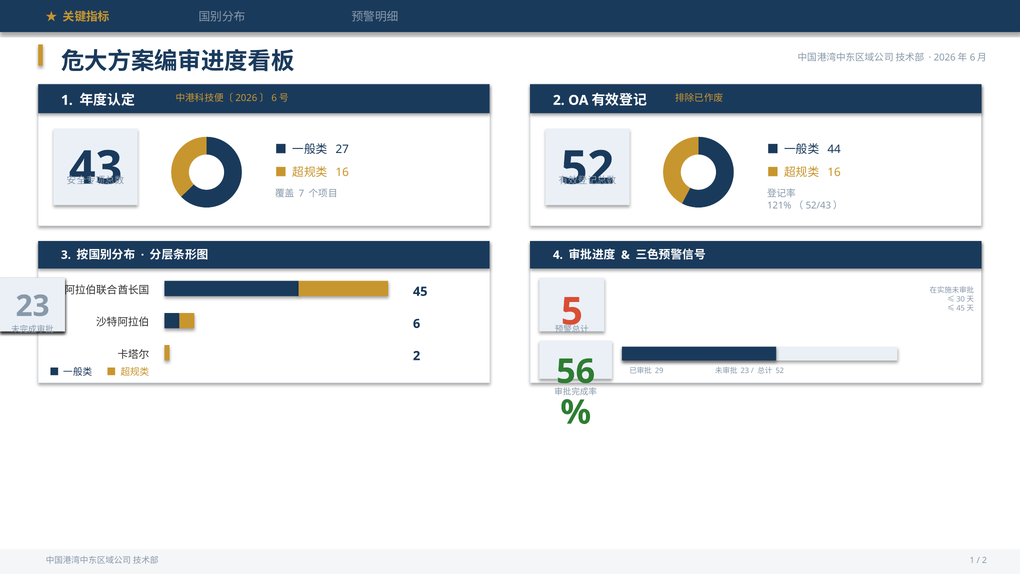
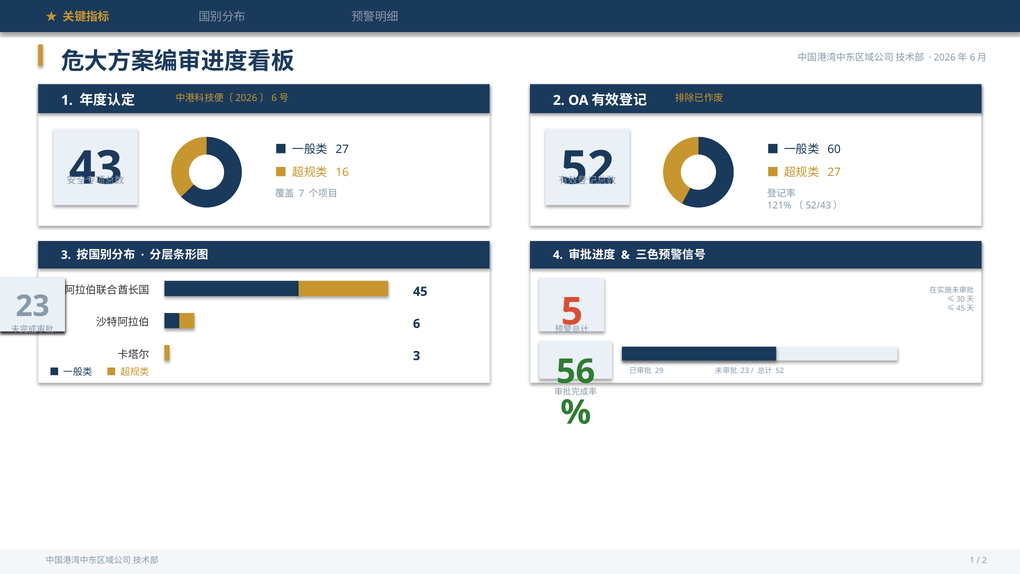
44: 44 -> 60 (834, 149)
16: 16 -> 27 (834, 172)
2: 2 -> 3 (417, 356)
